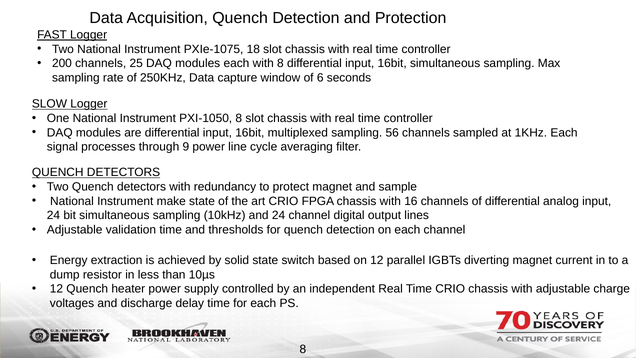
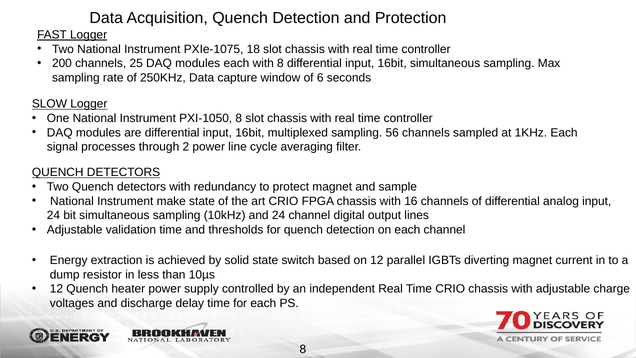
9: 9 -> 2 (186, 147)
